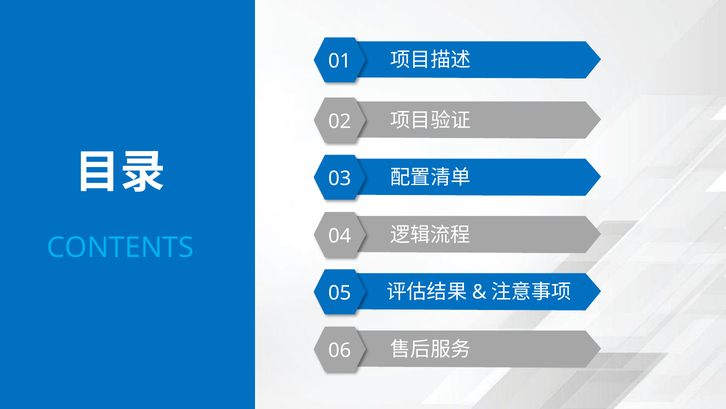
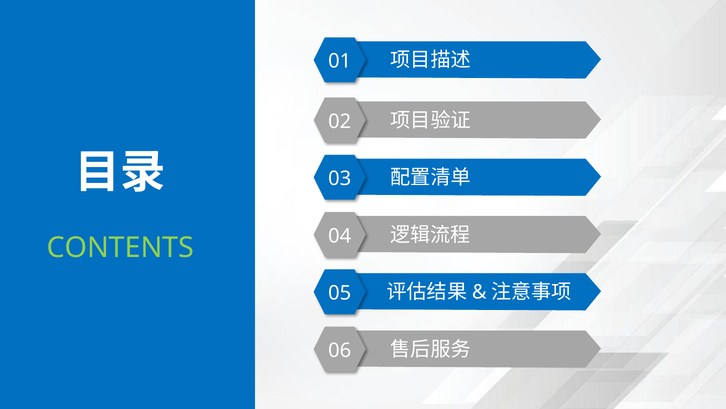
CONTENTS colour: light blue -> light green (120, 247)
